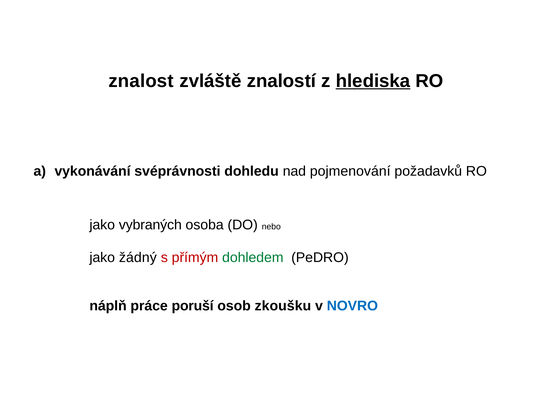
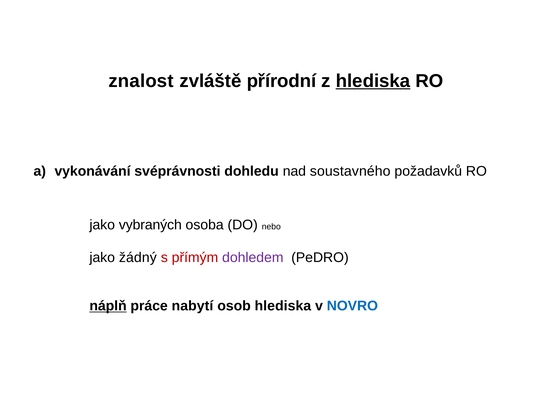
znalostí: znalostí -> přírodní (281, 81)
pojmenování: pojmenování -> soustavného (350, 171)
dohledem colour: green -> purple (253, 258)
náplň underline: none -> present (108, 306)
poruší: poruší -> nabytí (192, 306)
osob zkoušku: zkoušku -> hlediska (283, 306)
